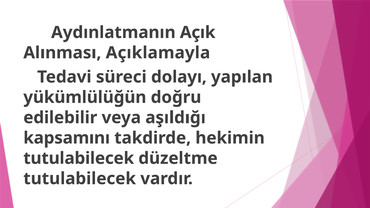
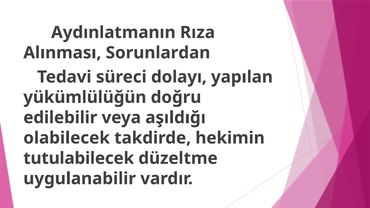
Açık: Açık -> Rıza (198, 32)
Açıklamayla: Açıklamayla -> Sorunlardan (158, 53)
kapsamını: kapsamını -> olabilecek (67, 138)
tutulabilecek: tutulabilecek -> uygulanabilir (80, 179)
